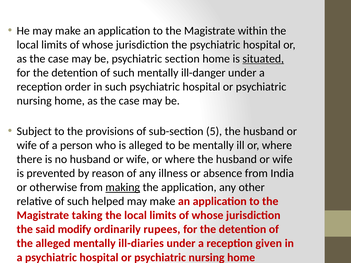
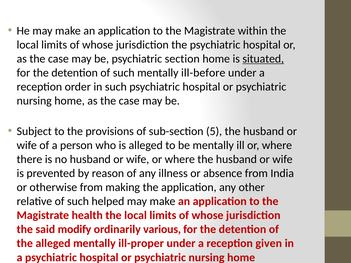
ill-danger: ill-danger -> ill-before (203, 73)
making underline: present -> none (123, 187)
taking: taking -> health (87, 216)
rupees: rupees -> various (162, 230)
ill-diaries: ill-diaries -> ill-proper (141, 244)
